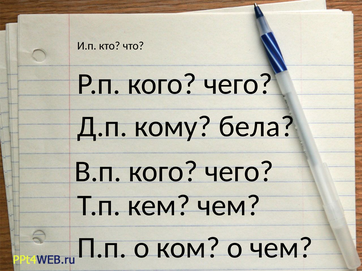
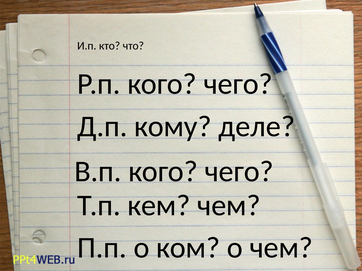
бела: бела -> деле (257, 127)
